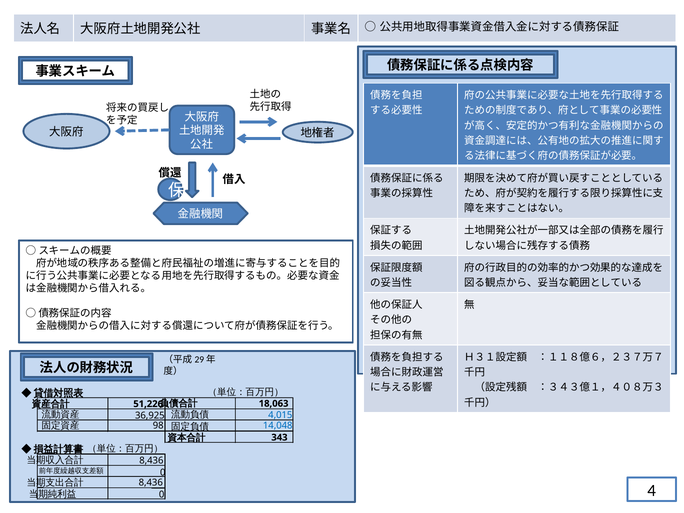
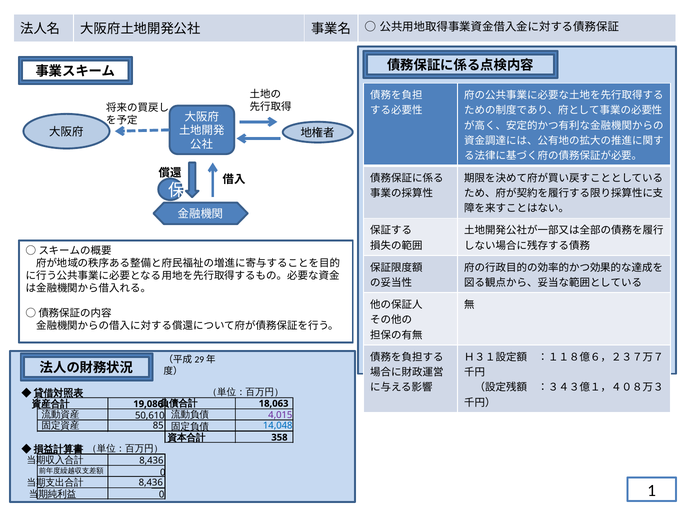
51,226: 51,226 -> 19,086 (148, 404)
36,925: 36,925 -> 50,610 (150, 416)
4,015 colour: blue -> purple (280, 415)
98: 98 -> 85 (158, 425)
343: 343 -> 358 (279, 437)
4: 4 -> 1 (652, 490)
